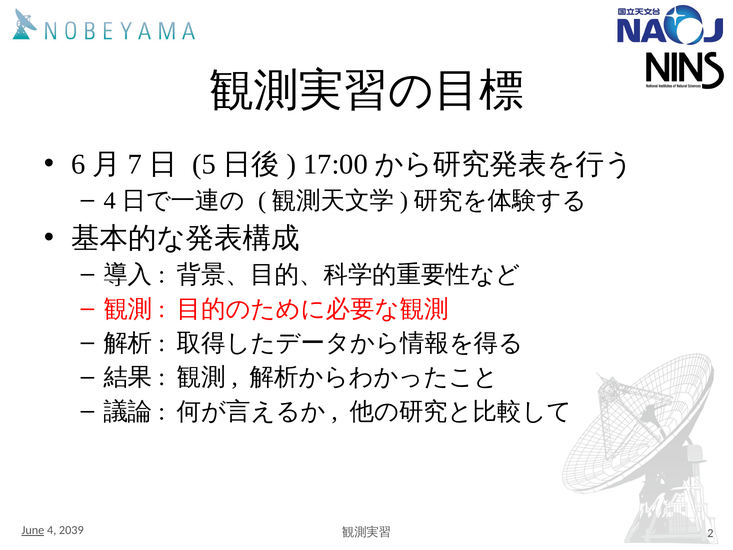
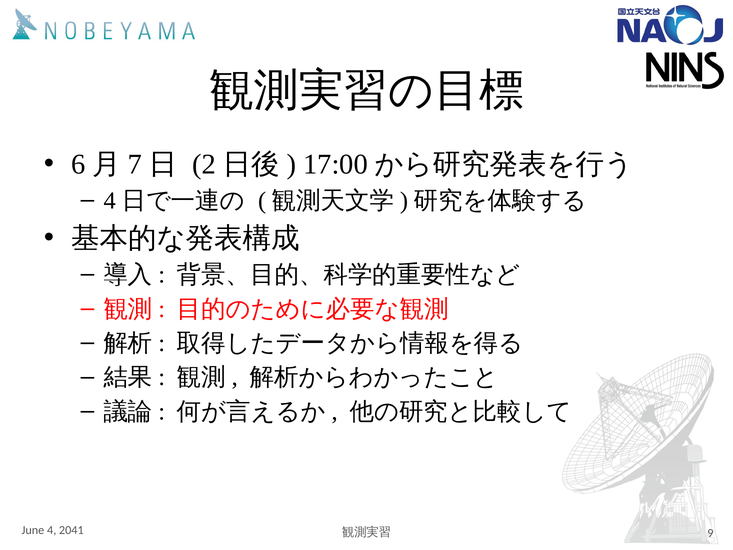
5: 5 -> 2 (204, 164)
June underline: present -> none (33, 530)
2039: 2039 -> 2041 (71, 530)
2: 2 -> 9 (710, 533)
